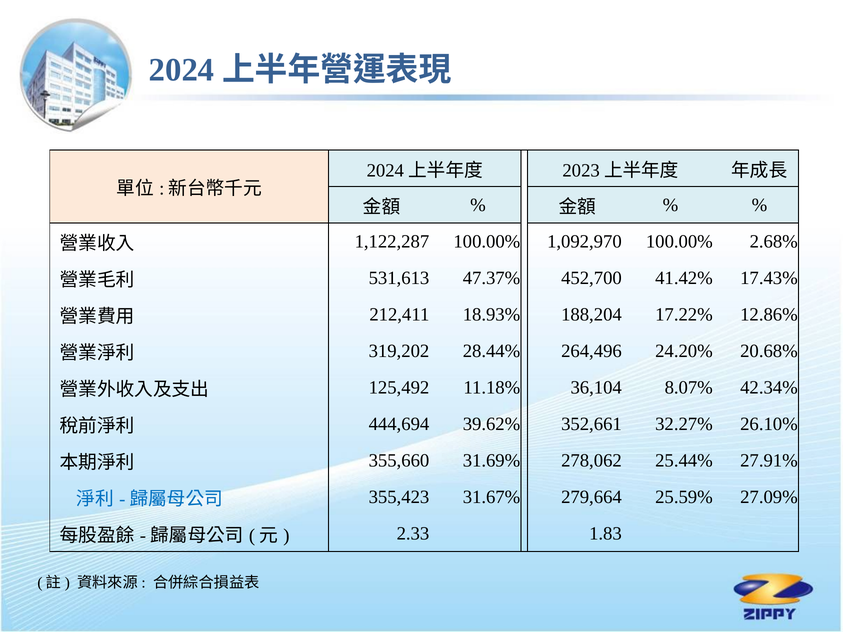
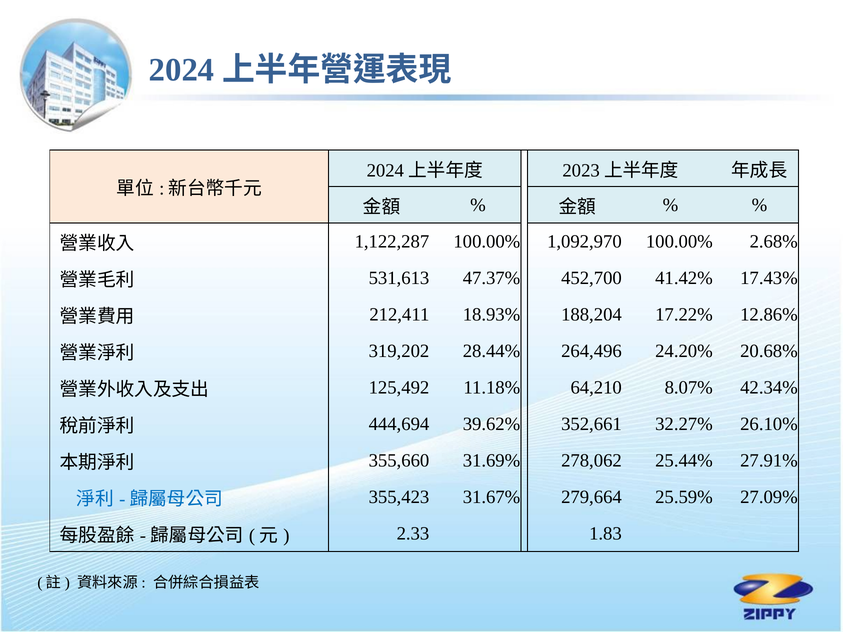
36,104: 36,104 -> 64,210 (596, 388)
